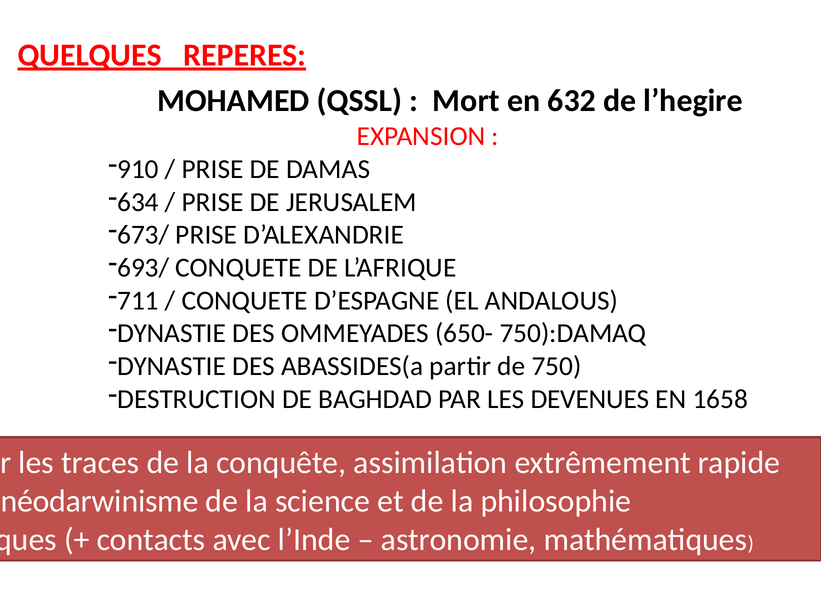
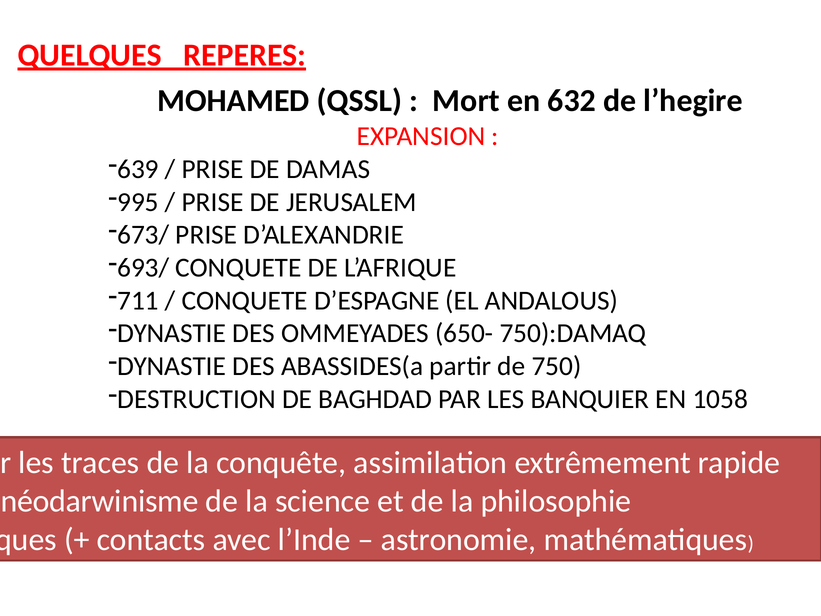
910: 910 -> 639 (138, 169)
634: 634 -> 995 (138, 202)
DEVENUES: DEVENUES -> BANQUIER (590, 399)
1658: 1658 -> 1058 (720, 399)
